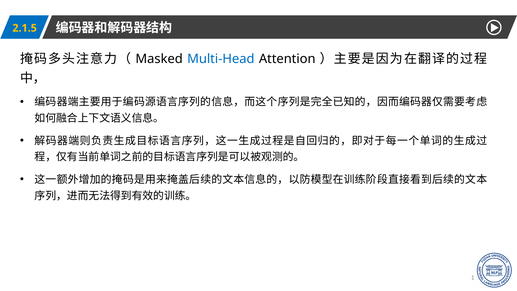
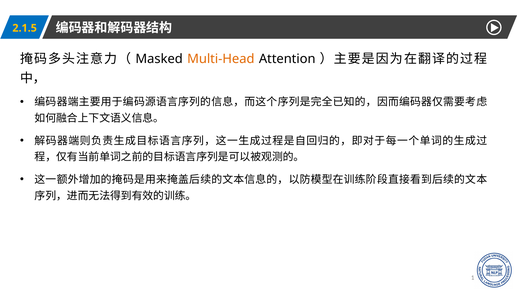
Multi-Head colour: blue -> orange (221, 59)
